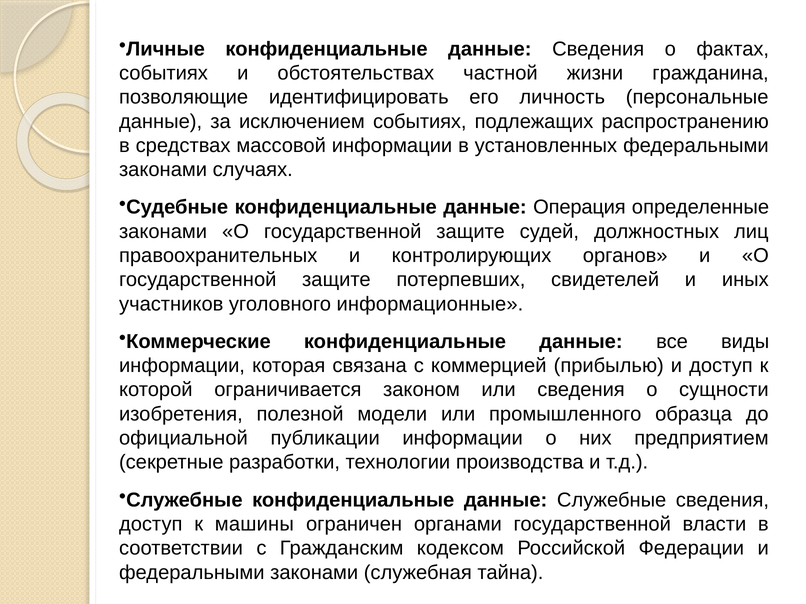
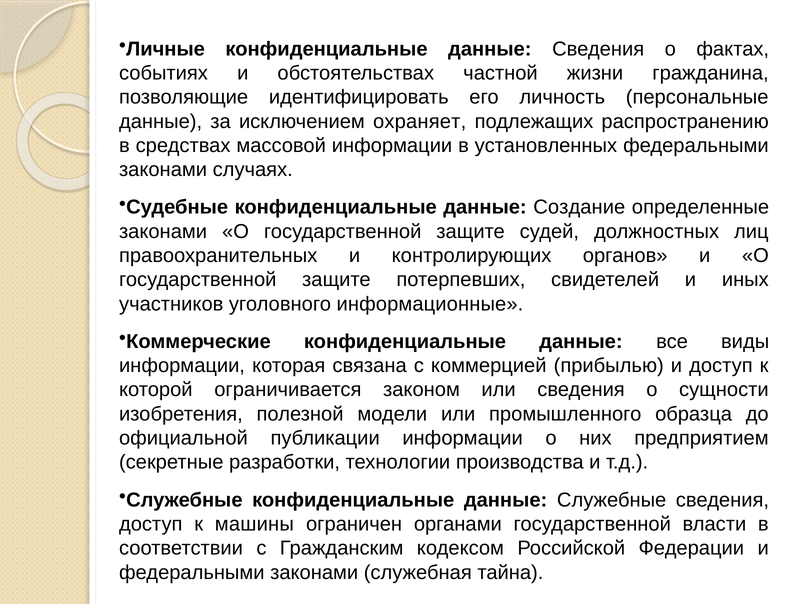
исключением событиях: событиях -> охраняет (420, 122)
Операция: Операция -> Создание (579, 207)
